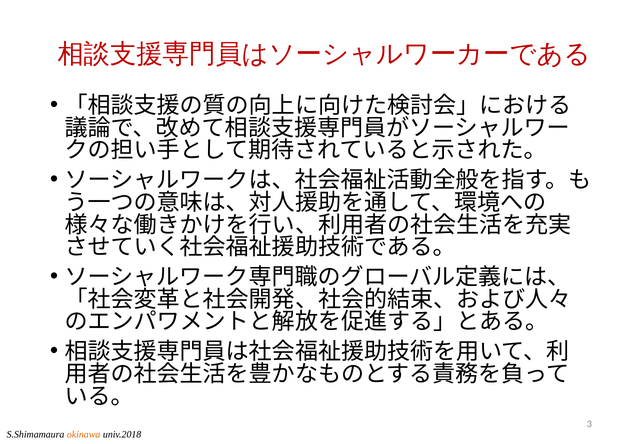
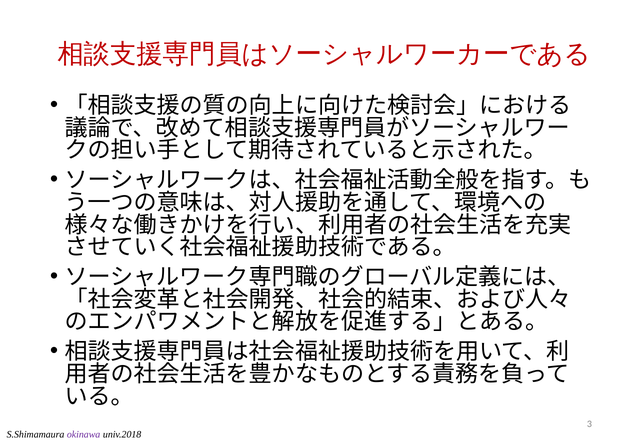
okinawa colour: orange -> purple (84, 435)
